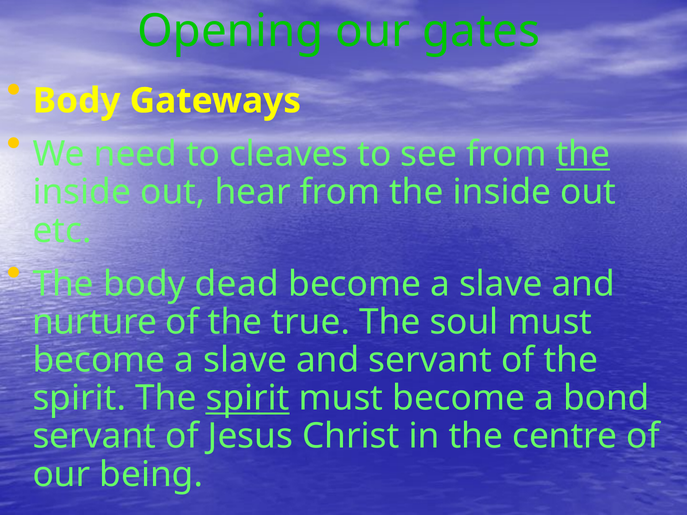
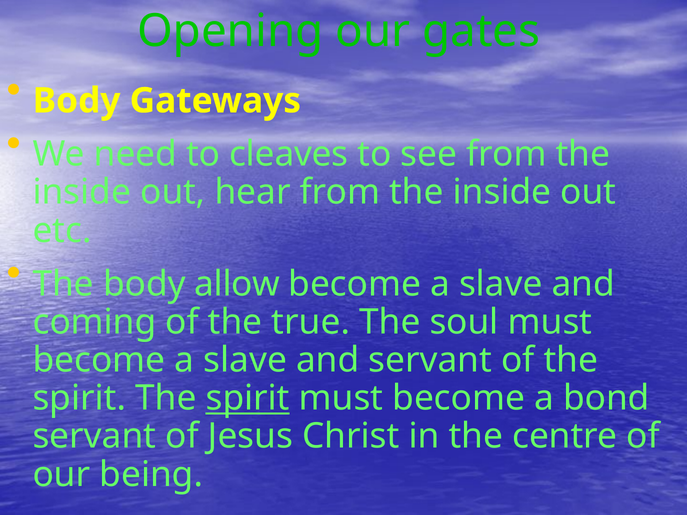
the underline: present -> none (583, 154)
dead: dead -> allow (237, 284)
nurture: nurture -> coming (94, 322)
